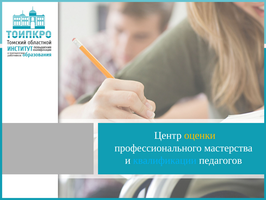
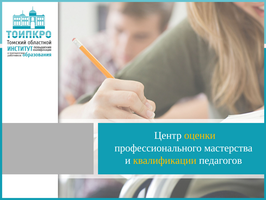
квалификации colour: light blue -> yellow (165, 160)
